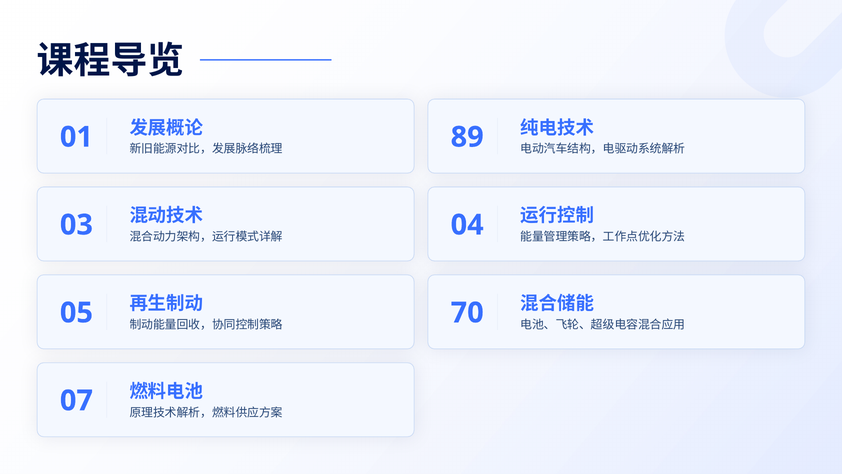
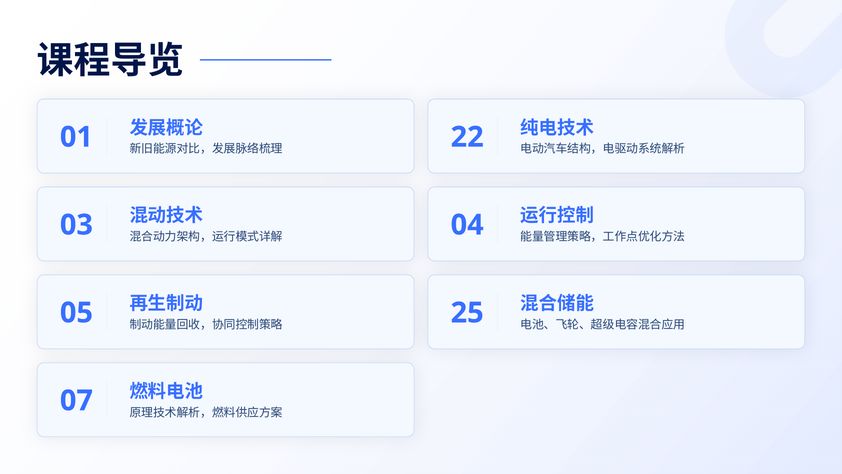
89: 89 -> 22 (467, 137)
70: 70 -> 25 (467, 313)
